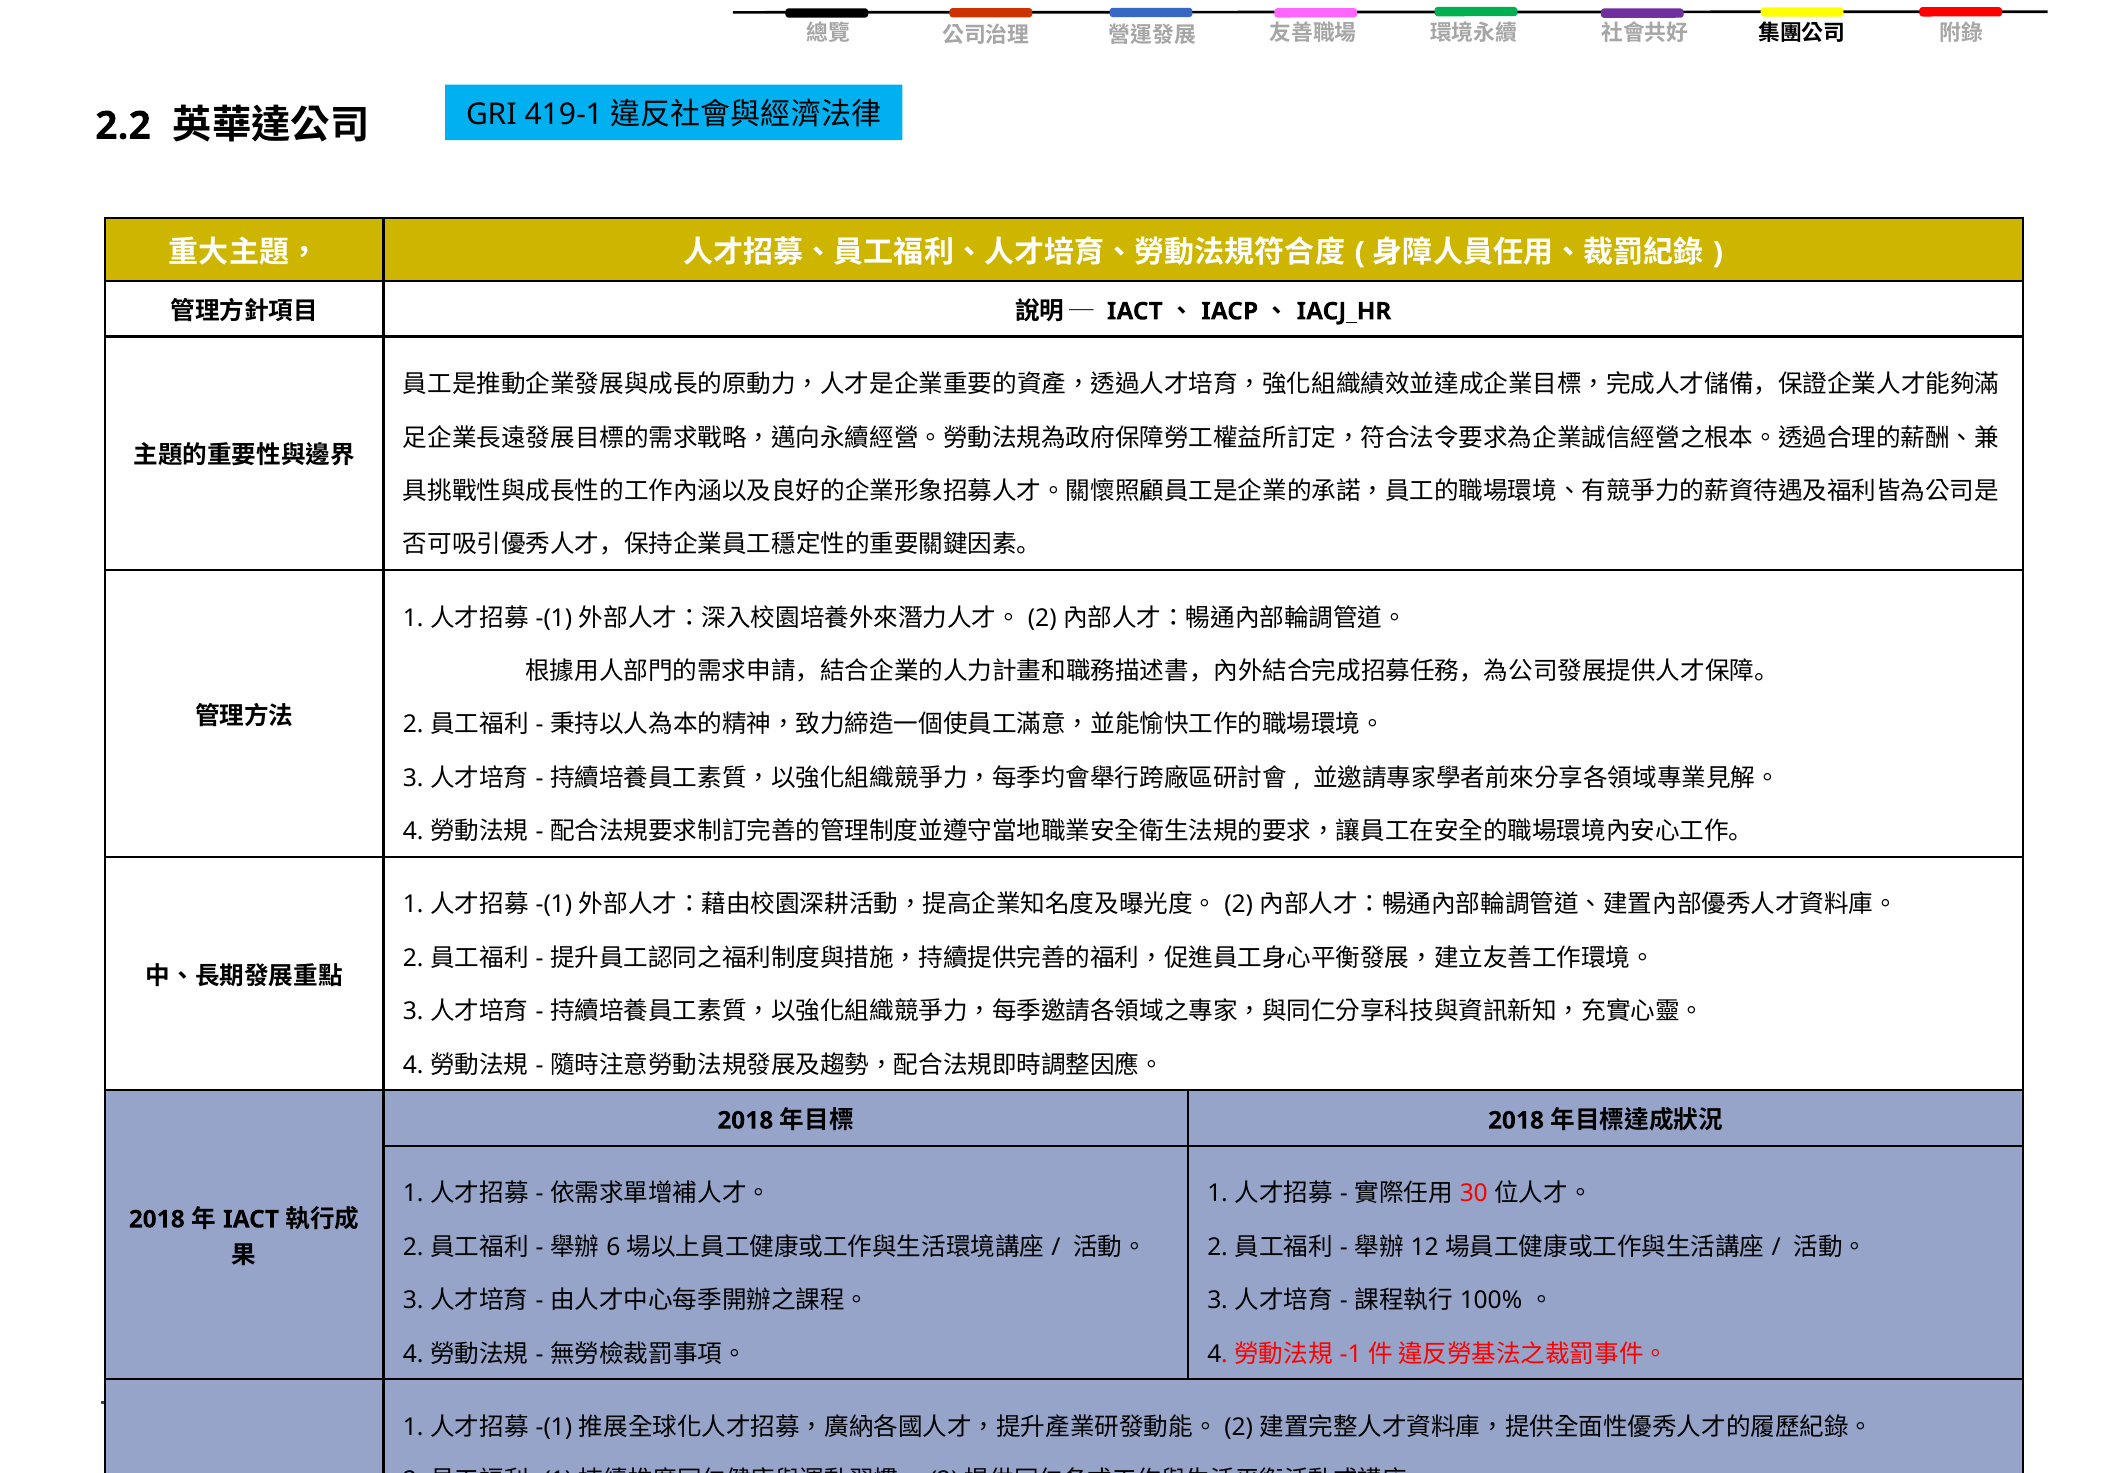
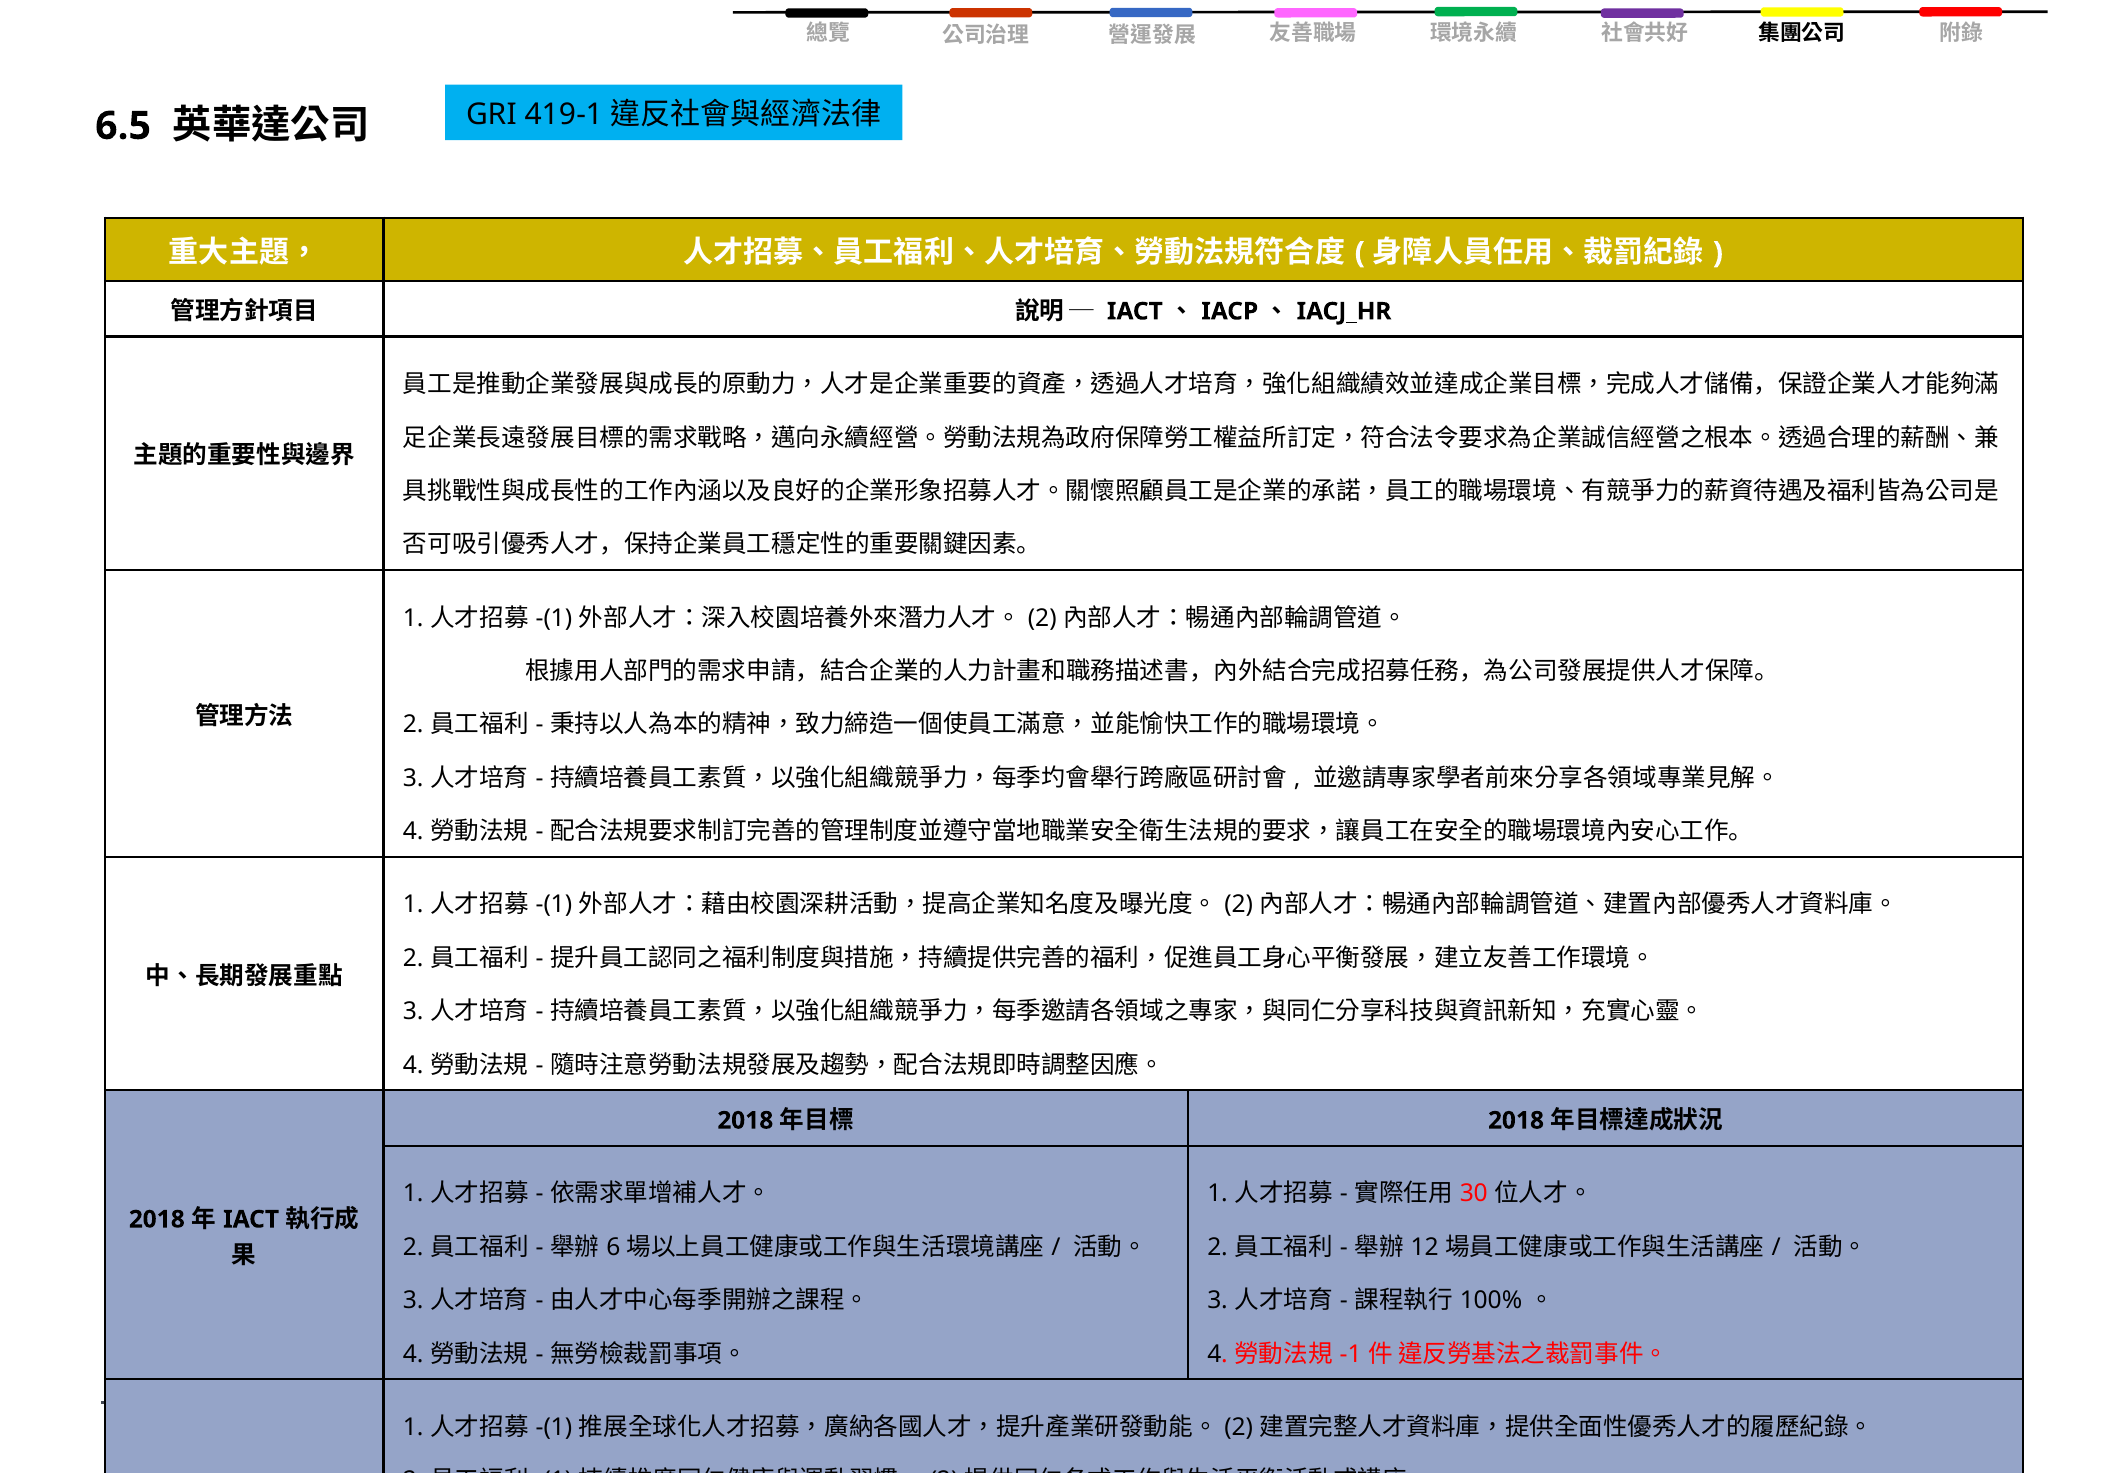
2.2: 2.2 -> 6.5 (123, 126)
